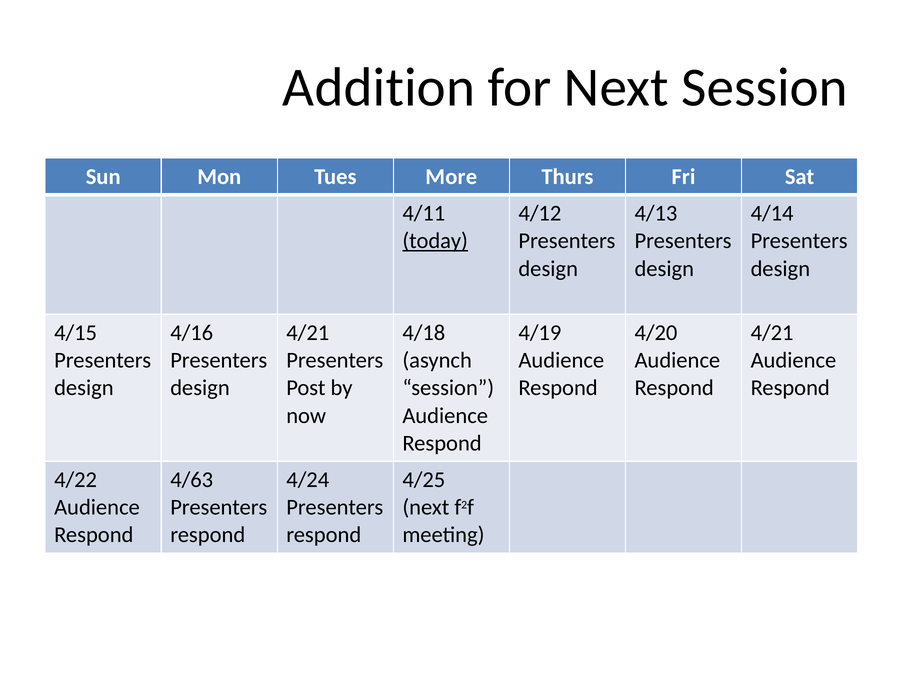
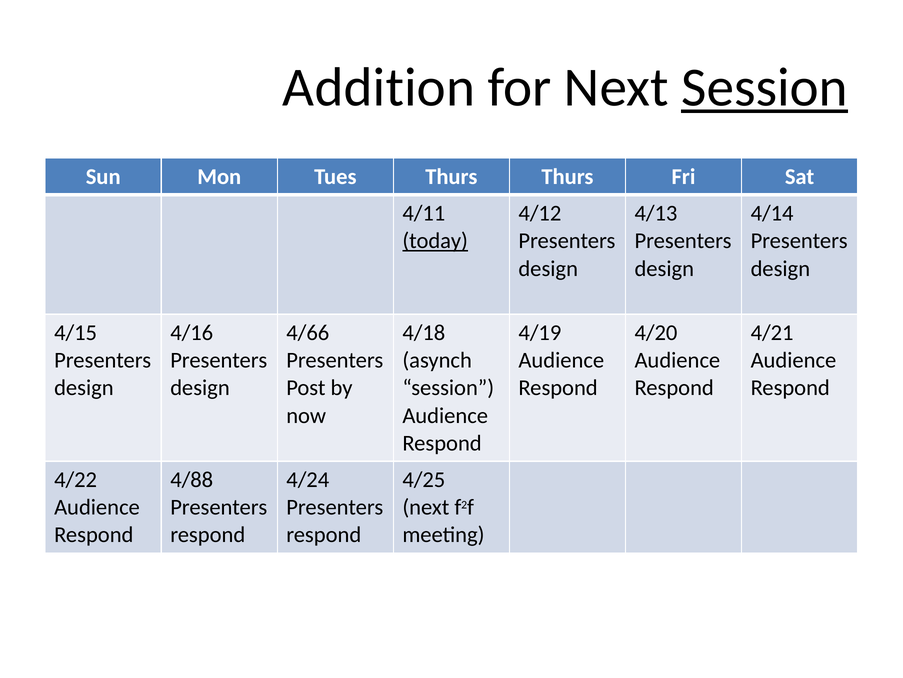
Session underline: none -> present (765, 87)
Tues More: More -> Thurs (451, 177)
4/21: 4/21 -> 4/66 (308, 332)
4/63: 4/63 -> 4/88 (192, 479)
